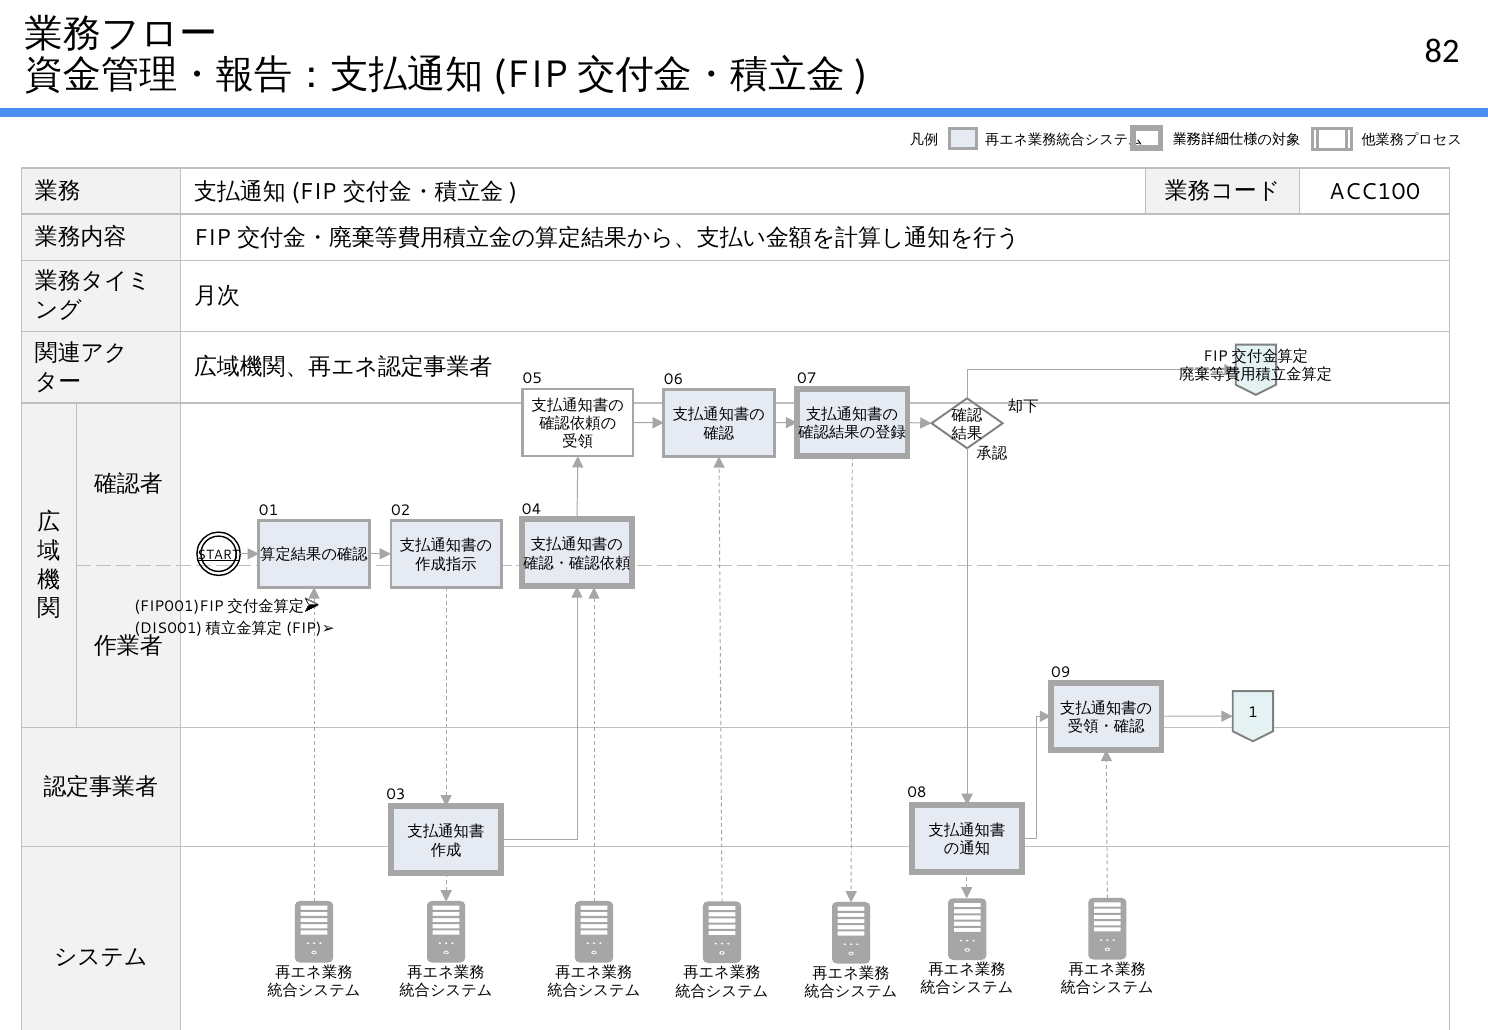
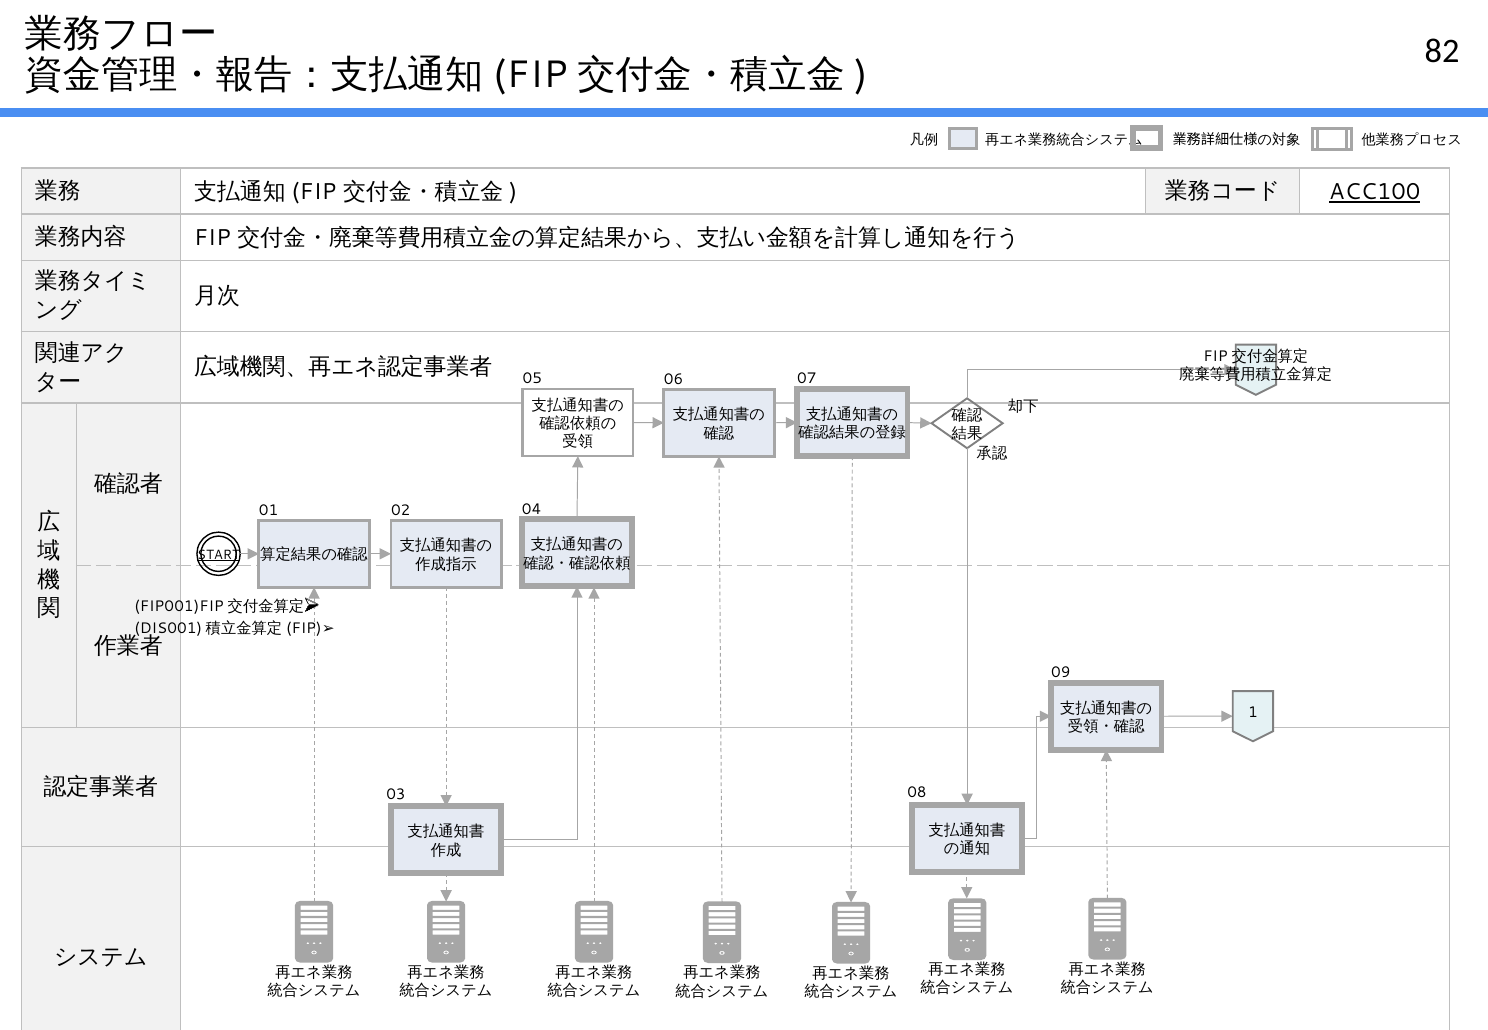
ACC100 underline: none -> present (1375, 192)
